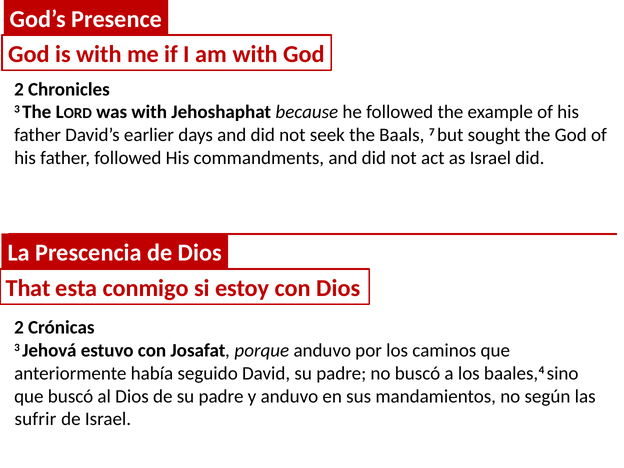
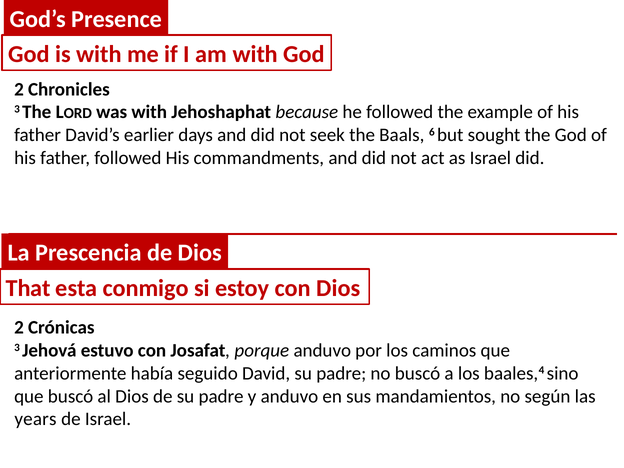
7: 7 -> 6 (432, 132)
sufrir: sufrir -> years (35, 419)
